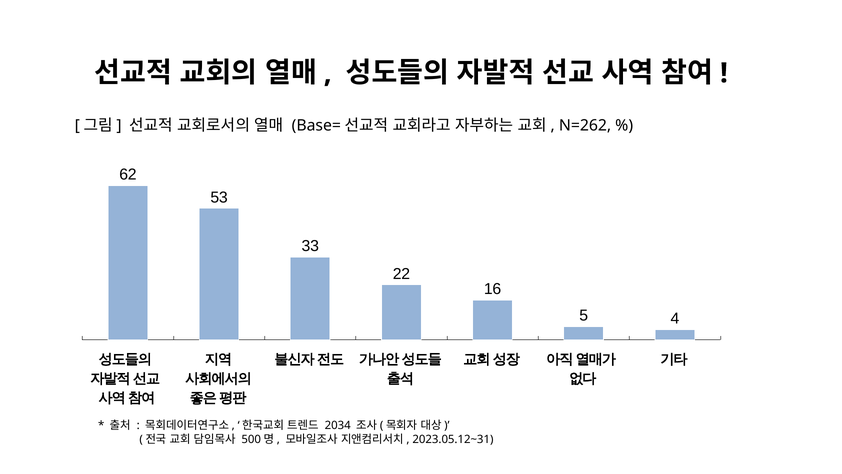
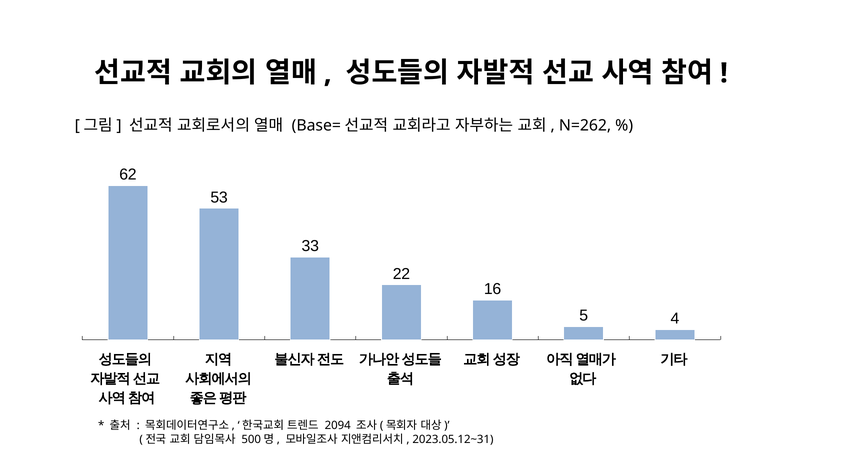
2034: 2034 -> 2094 (338, 425)
